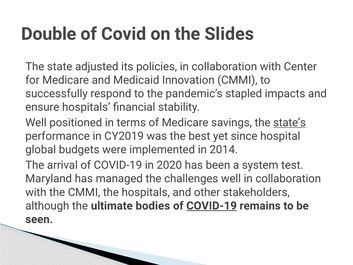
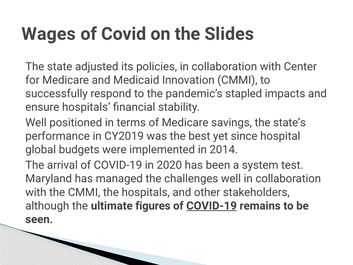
Double: Double -> Wages (49, 34)
state’s underline: present -> none (290, 123)
bodies: bodies -> figures (153, 206)
